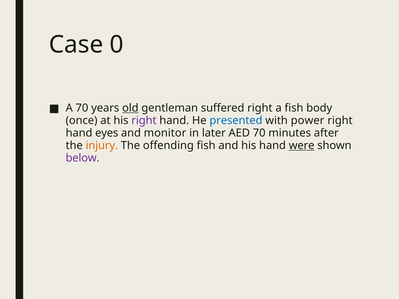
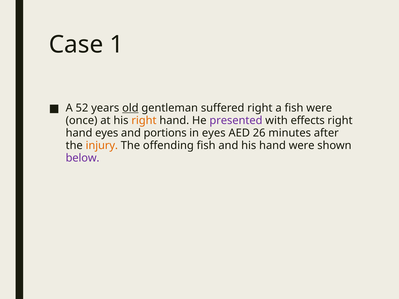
0: 0 -> 1 (117, 45)
A 70: 70 -> 52 (82, 108)
fish body: body -> were (319, 108)
right colour: purple -> orange (144, 121)
presented colour: blue -> purple (236, 121)
power: power -> effects (308, 121)
monitor: monitor -> portions (165, 133)
in later: later -> eyes (214, 133)
AED 70: 70 -> 26 (259, 133)
were underline: present -> none (302, 146)
